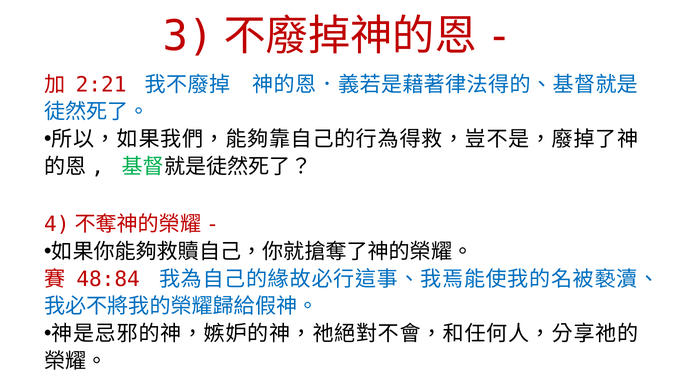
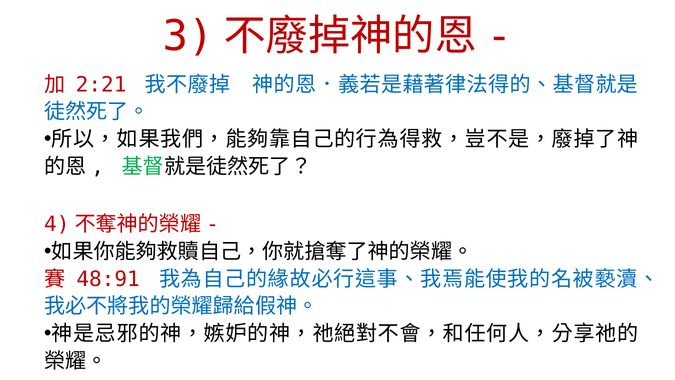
48:84: 48:84 -> 48:91 (108, 279)
